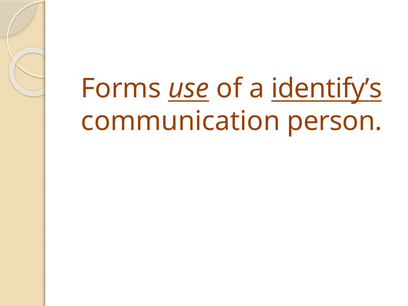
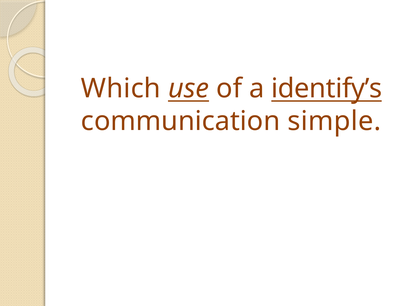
Forms: Forms -> Which (121, 89)
person: person -> simple (334, 121)
